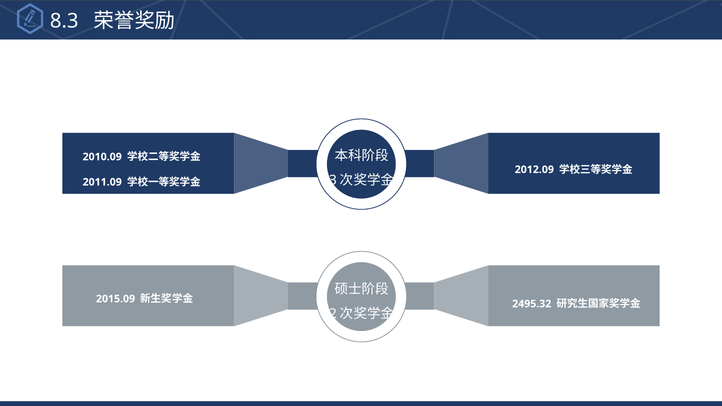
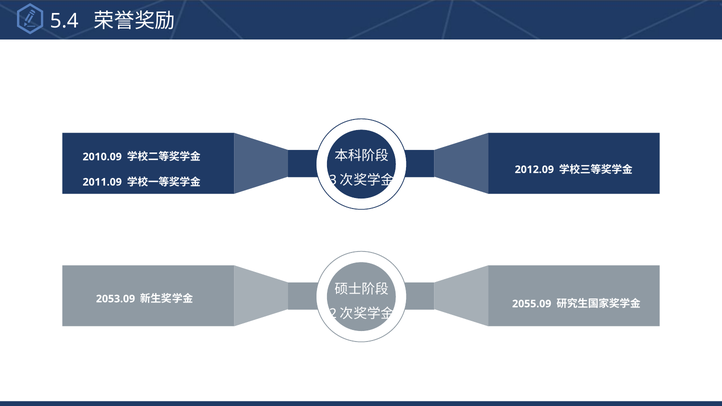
8.3: 8.3 -> 5.4 (64, 21)
2015.09: 2015.09 -> 2053.09 (116, 299)
2495.32: 2495.32 -> 2055.09 (532, 304)
